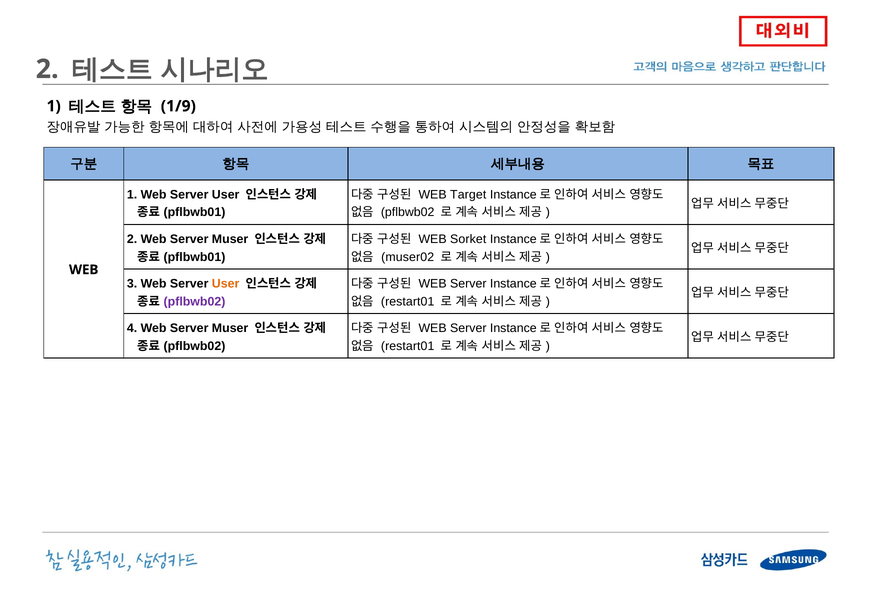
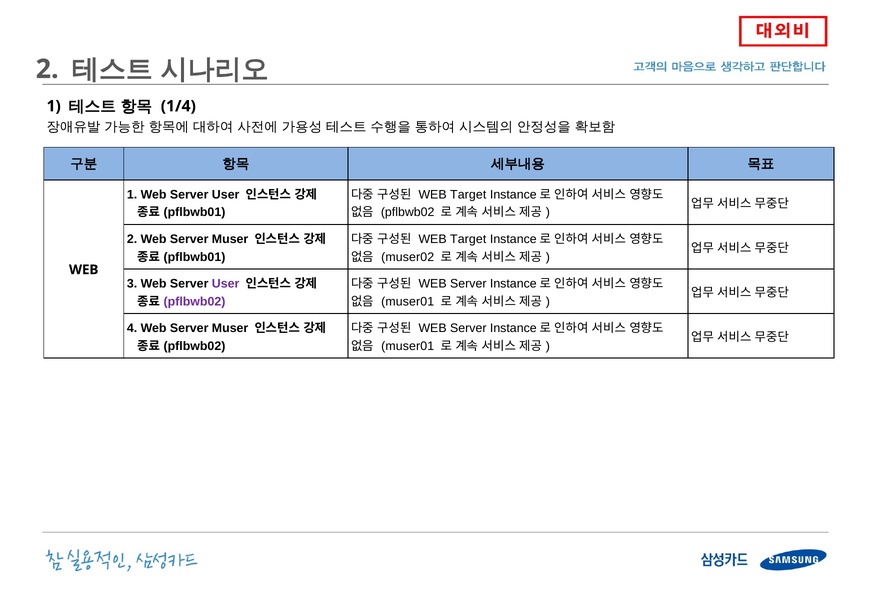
1/9: 1/9 -> 1/4 (178, 106)
Sorket: Sorket -> Target (468, 239)
User colour: orange -> purple (226, 284)
restart01: restart01 -> muser01 (408, 301)
restart01: restart01 -> muser01 (408, 346)
